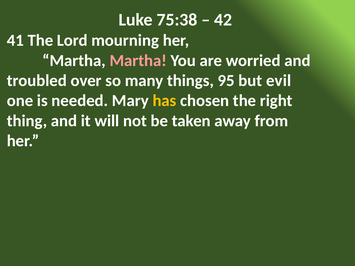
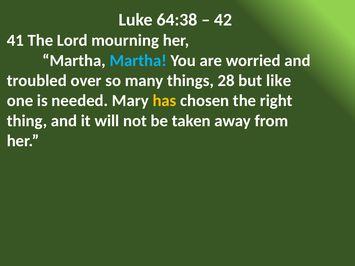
75:38: 75:38 -> 64:38 (177, 20)
Martha colour: pink -> light blue (138, 61)
95: 95 -> 28 (226, 81)
evil: evil -> like (279, 81)
